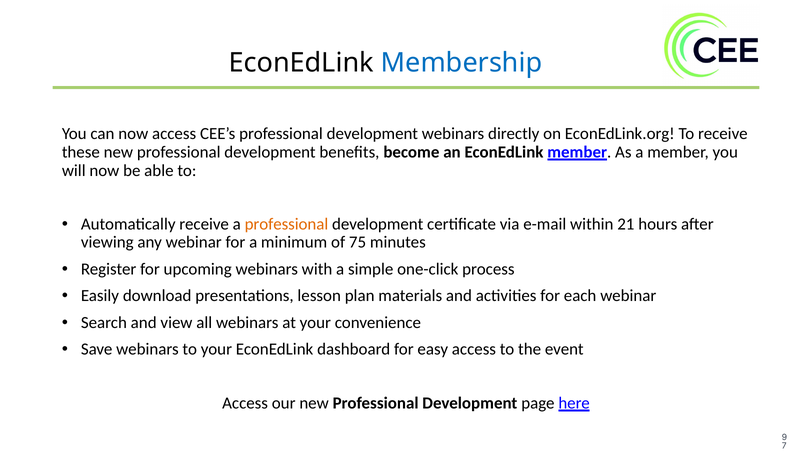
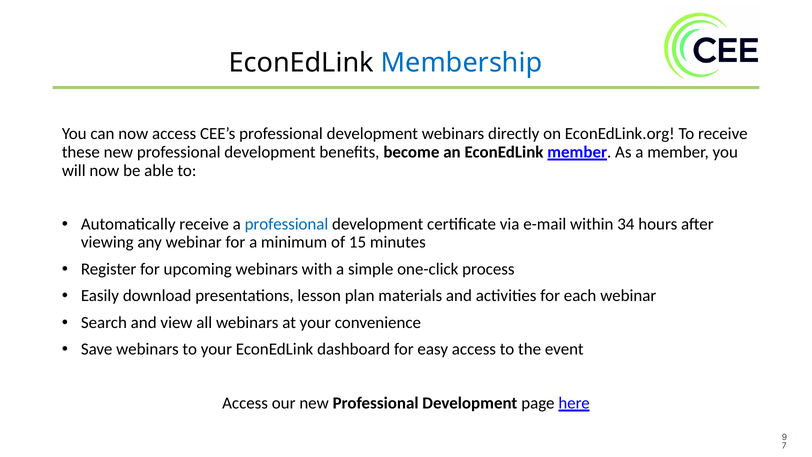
professional colour: orange -> blue (286, 224)
21: 21 -> 34 (626, 224)
75: 75 -> 15 (358, 242)
